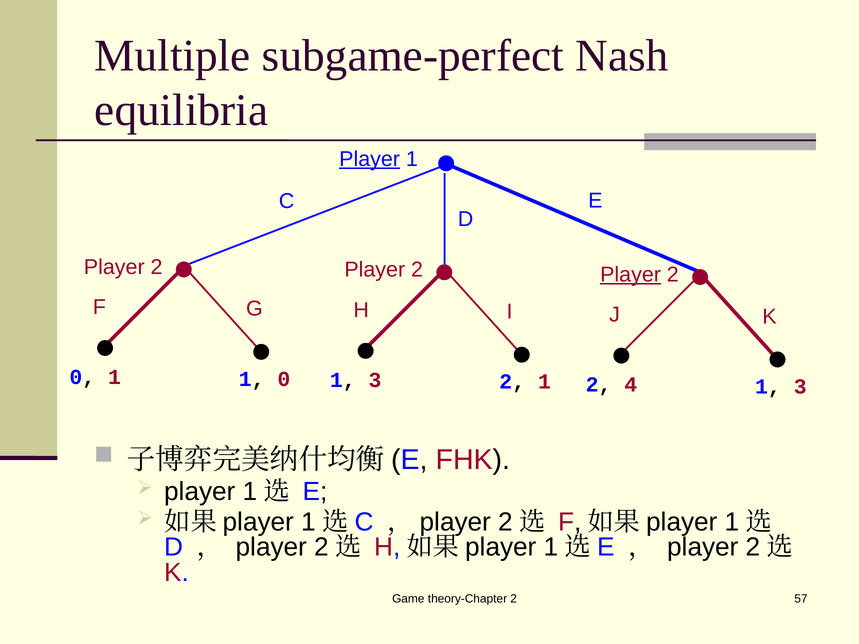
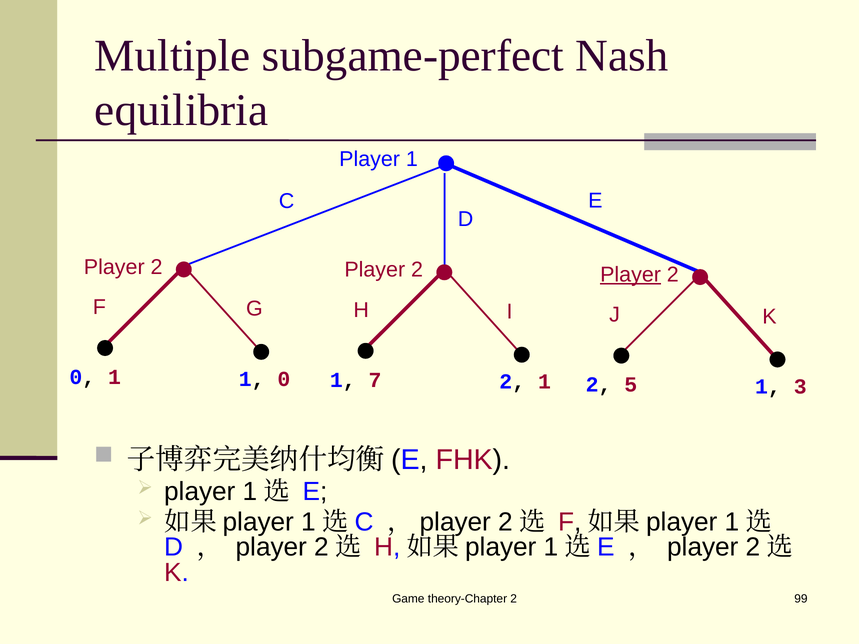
Player underline: present -> none (370, 159)
3: 3 -> 7 (375, 380)
4: 4 -> 5 (631, 385)
57: 57 -> 99 (801, 599)
